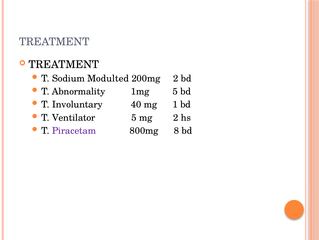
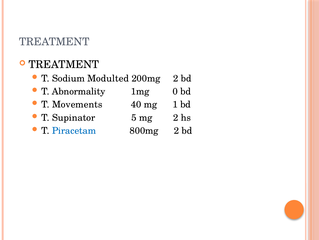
1mg 5: 5 -> 0 (175, 91)
Involuntary: Involuntary -> Movements (77, 104)
Ventilator: Ventilator -> Supinator (74, 117)
Piracetam colour: purple -> blue (74, 130)
800mg 8: 8 -> 2 (177, 130)
